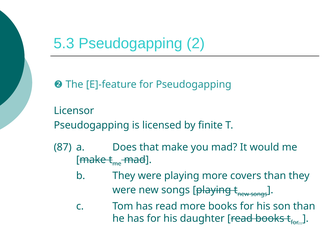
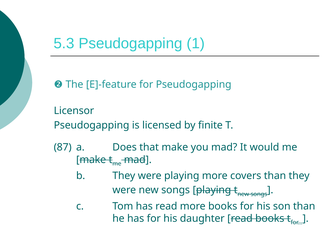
2: 2 -> 1 (196, 43)
